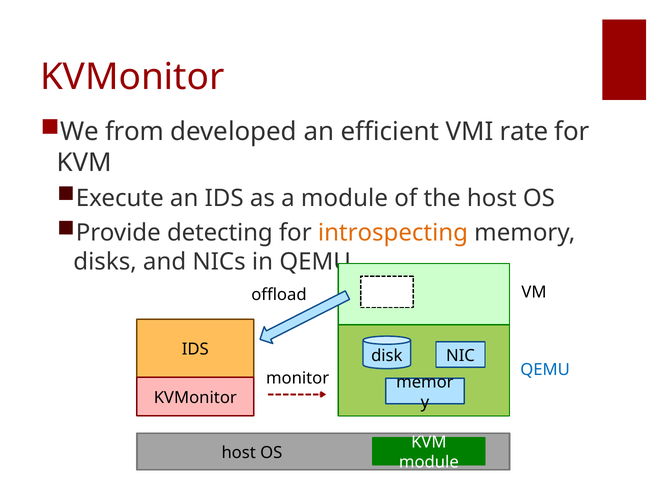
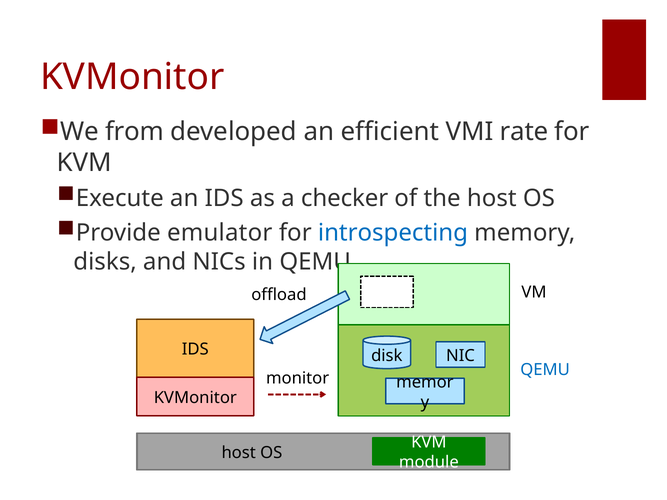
a module: module -> checker (345, 198)
detecting: detecting -> emulator (220, 233)
introspecting colour: orange -> blue (393, 233)
